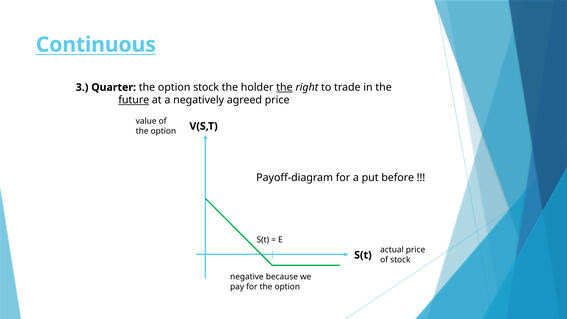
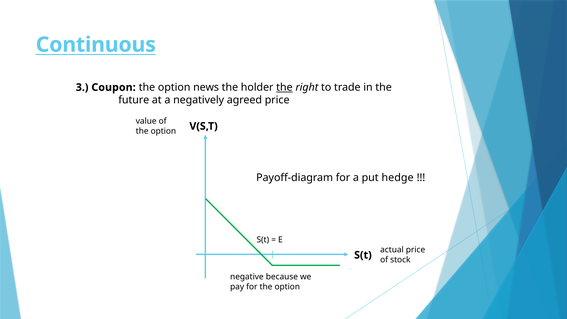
Quarter: Quarter -> Coupon (114, 87)
option stock: stock -> news (206, 87)
future underline: present -> none (134, 100)
before: before -> hedge (398, 178)
